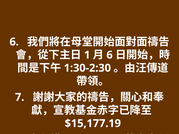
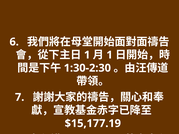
6: 6 -> 1 (110, 55)
